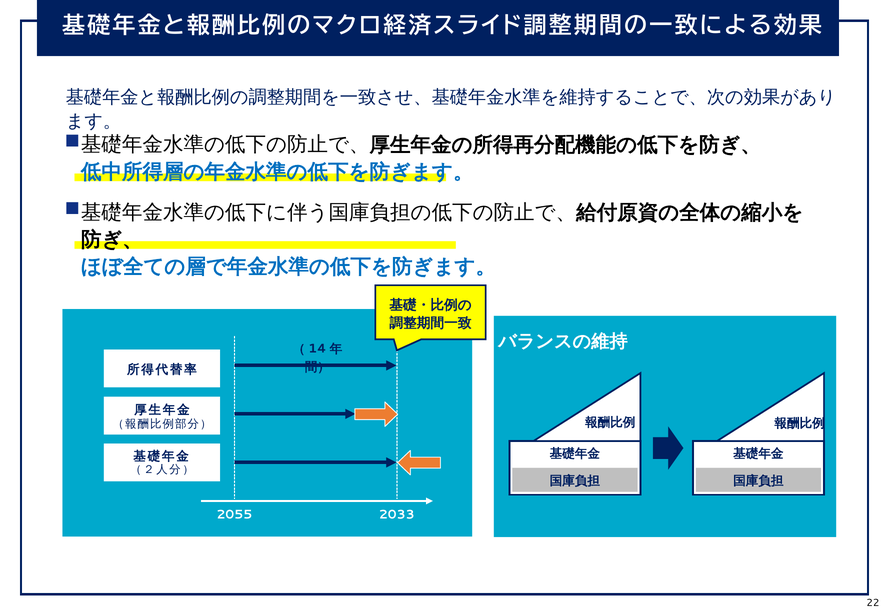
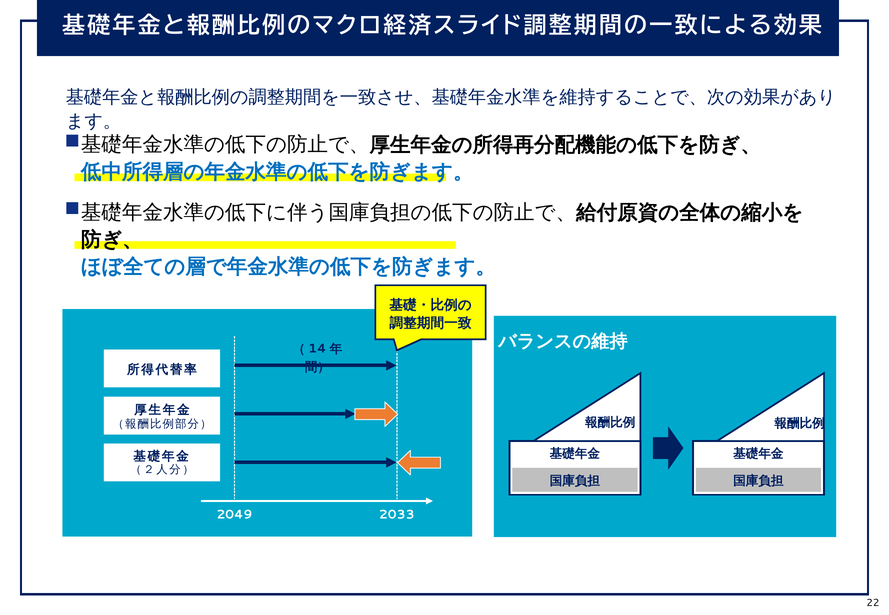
2055: 2055 -> 2049 (234, 515)
